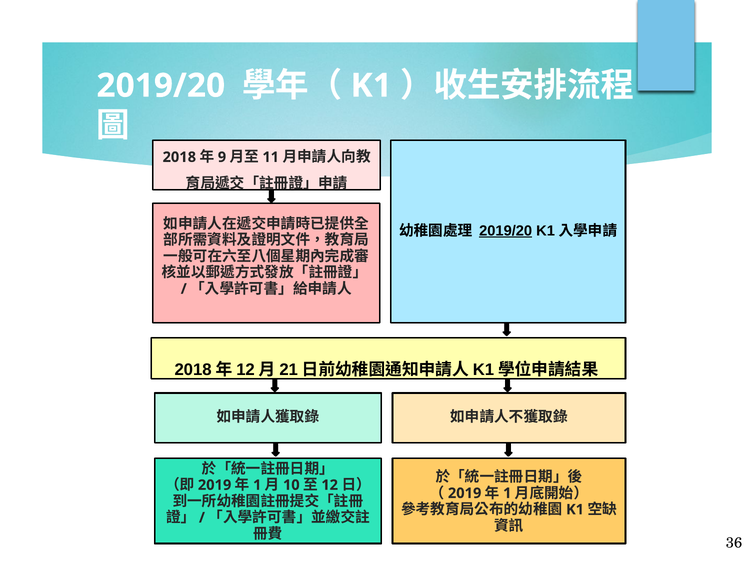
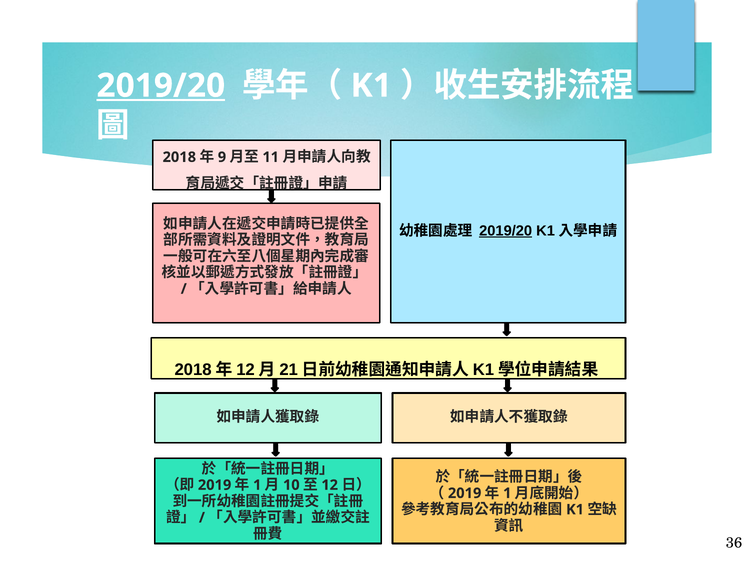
2019/20 underline: none -> present (161, 86)
